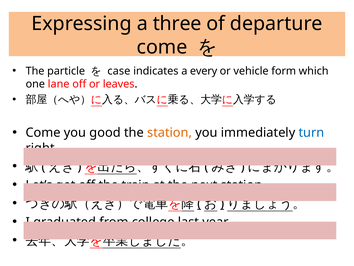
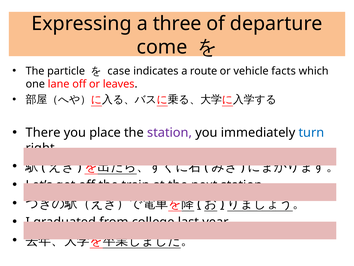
every: every -> route (204, 71)
form: form -> facts (284, 71)
Come: Come -> There (43, 132)
good: good -> place (105, 132)
station colour: orange -> purple (170, 132)
